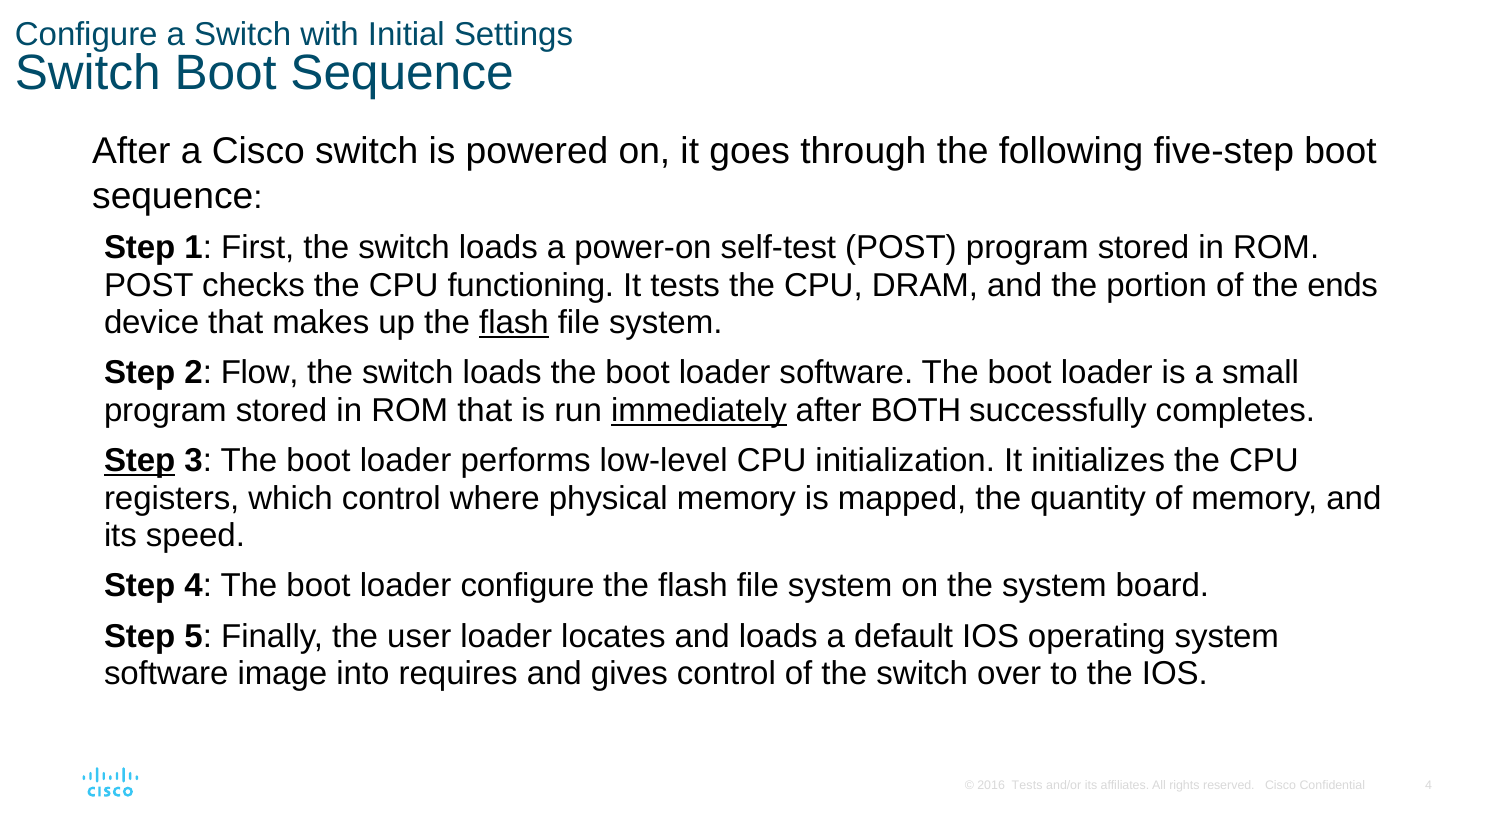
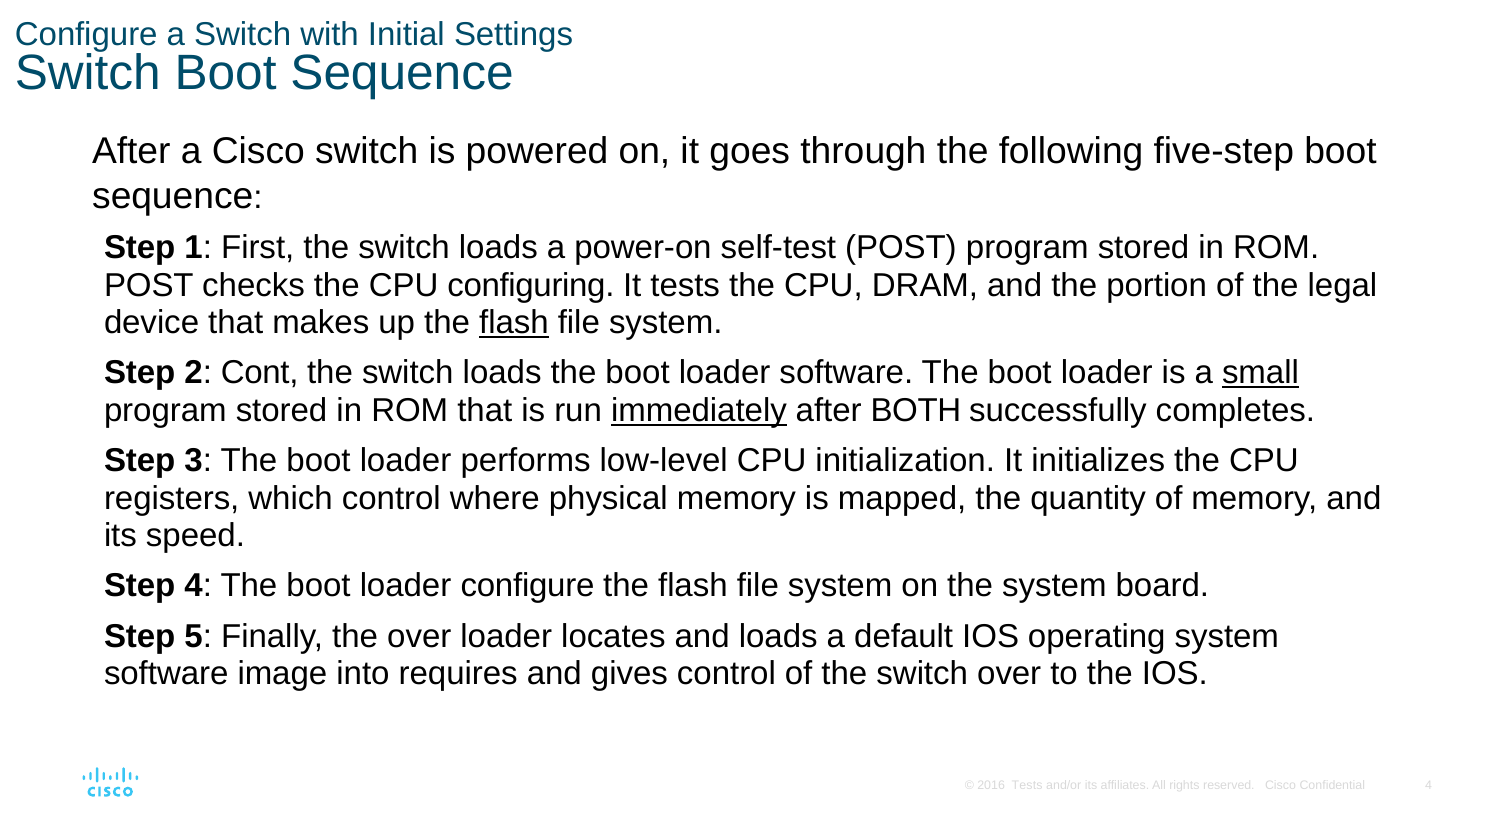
functioning: functioning -> configuring (531, 285)
ends: ends -> legal (1342, 285)
Flow: Flow -> Cont (260, 373)
small underline: none -> present (1260, 373)
Step underline: present -> none (140, 461)
the user: user -> over (419, 636)
